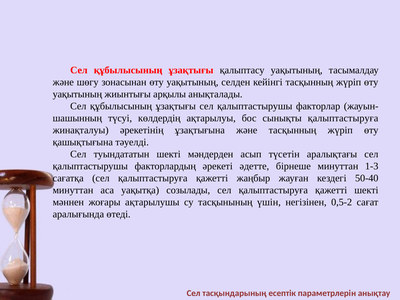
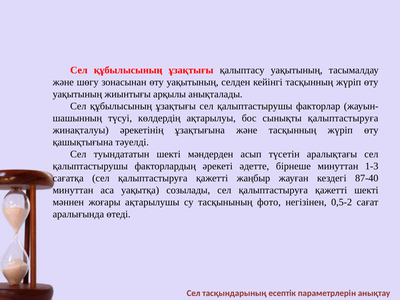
50-40: 50-40 -> 87-40 (367, 178)
үшін: үшін -> фото (269, 202)
